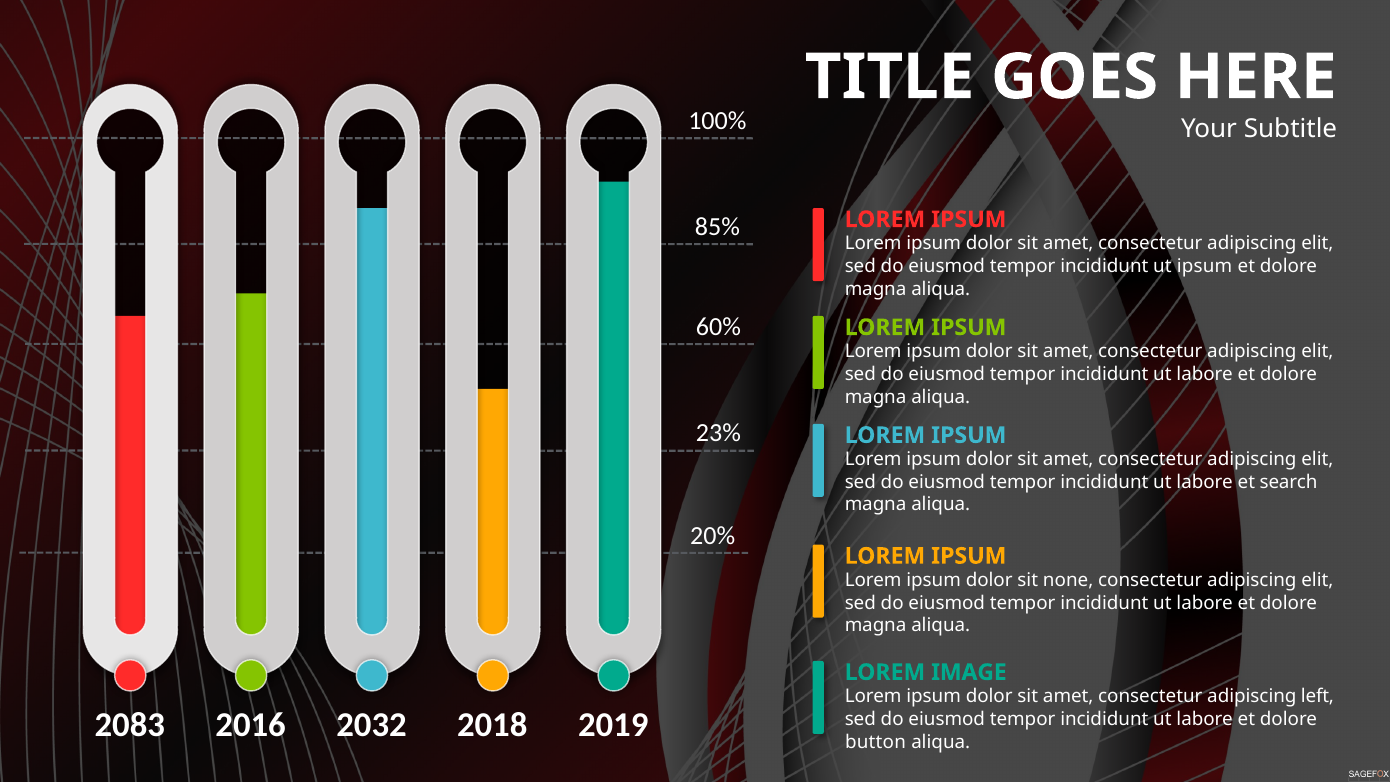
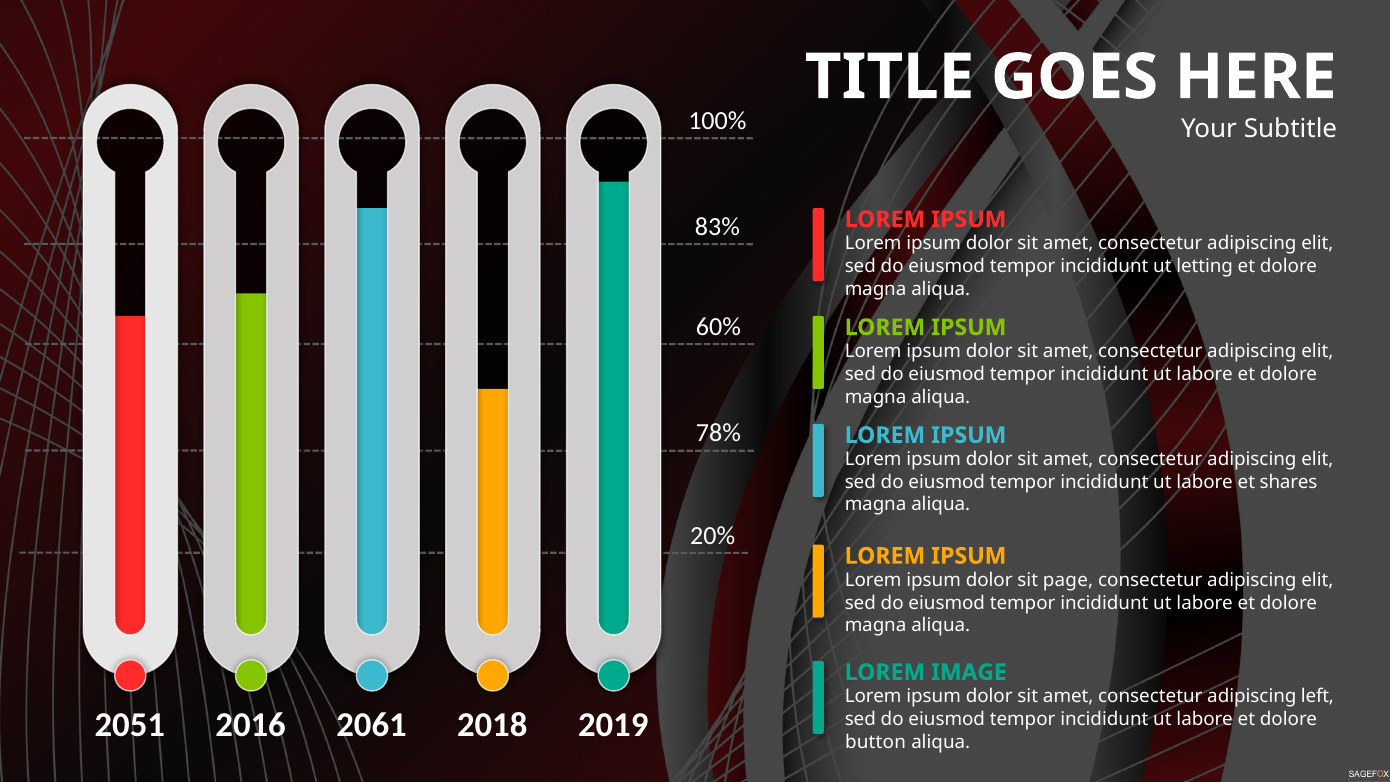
85%: 85% -> 83% (717, 227)
ut ipsum: ipsum -> letting (1205, 266)
23%: 23% -> 78% (718, 433)
search: search -> shares (1289, 482)
none: none -> page (1068, 580)
2083: 2083 -> 2051 (130, 725)
2032: 2032 -> 2061 (371, 725)
